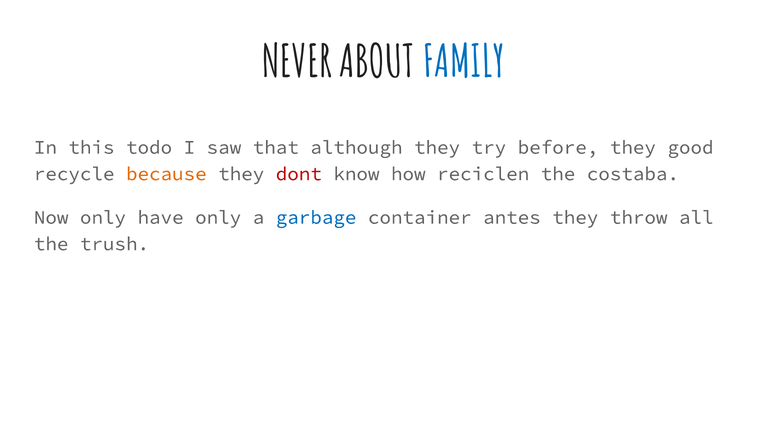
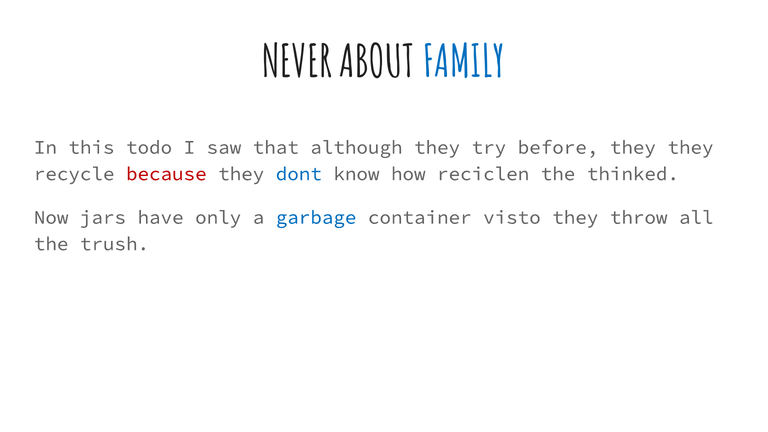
they good: good -> they (691, 147)
because colour: orange -> red (166, 174)
dont colour: red -> blue (299, 174)
costaba: costaba -> thinked (633, 174)
Now only: only -> jars (103, 217)
antes: antes -> visto (512, 217)
